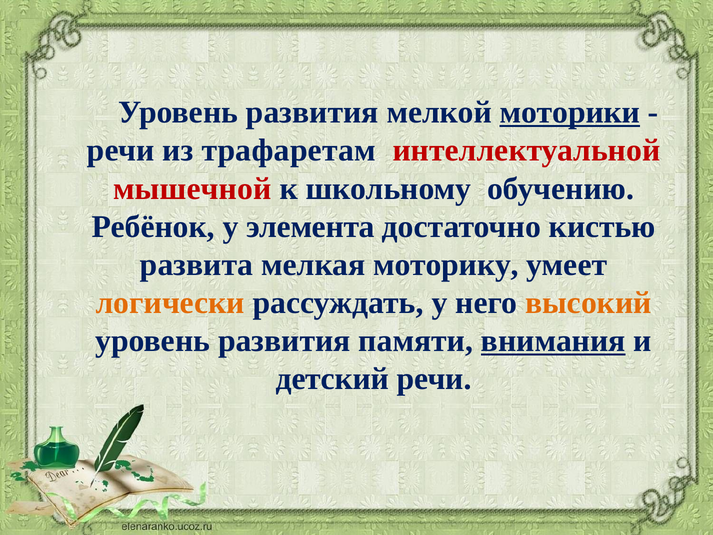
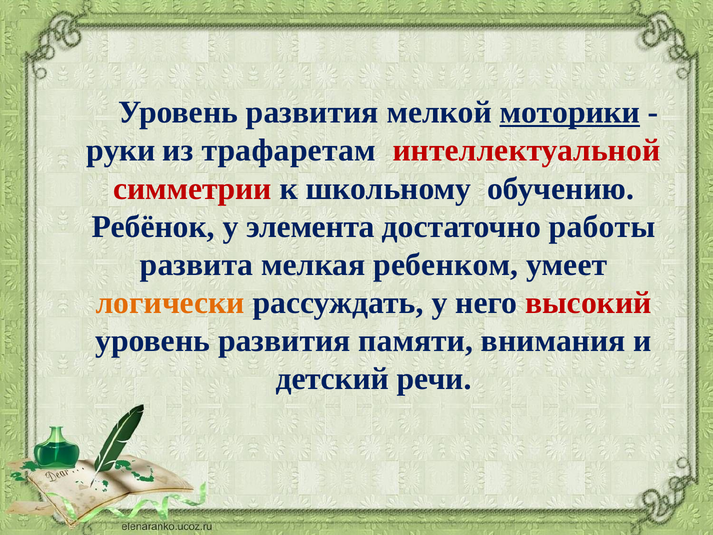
речи: речи -> руки (121, 150)
мышечной: мышечной -> симметрии (192, 188)
кистью: кистью -> работы (602, 227)
моторику: моторику -> ребенком (446, 265)
высокий colour: orange -> red (588, 303)
внимания underline: present -> none (553, 341)
